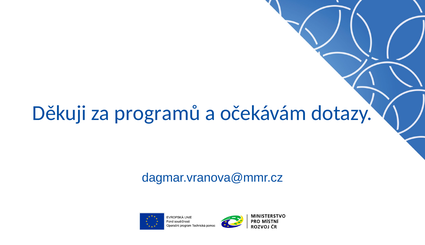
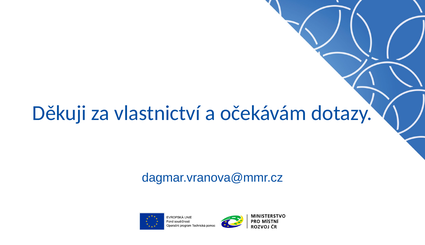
programů: programů -> vlastnictví (157, 113)
